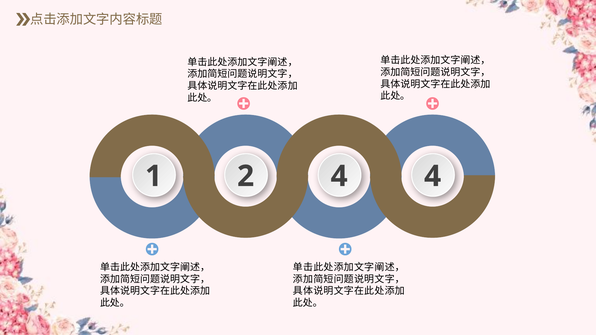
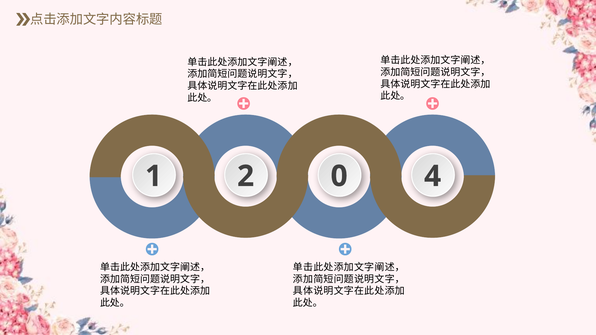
2 4: 4 -> 0 (339, 176)
